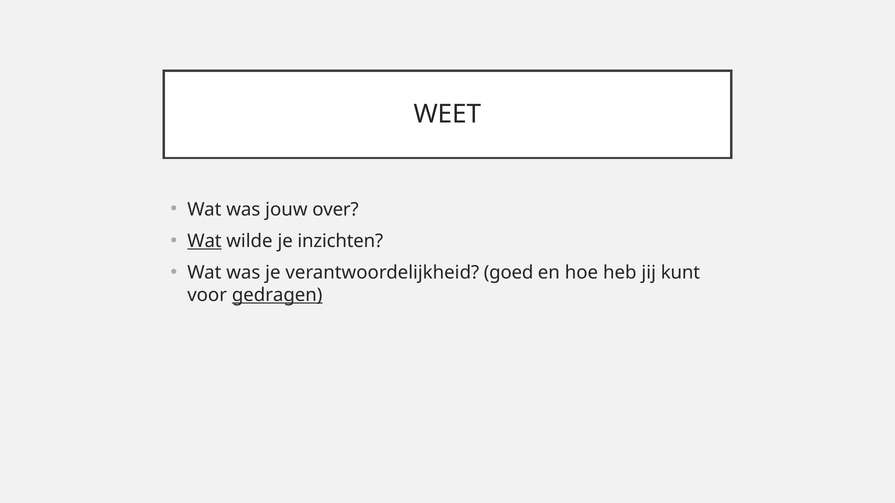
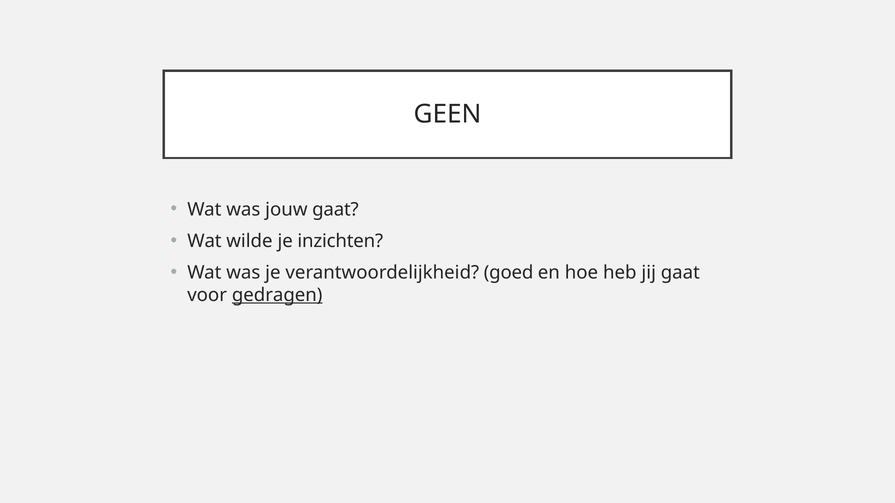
WEET: WEET -> GEEN (448, 114)
jouw over: over -> gaat (335, 210)
Wat underline: present -> none (204, 241)
jij kunt: kunt -> gaat (680, 273)
